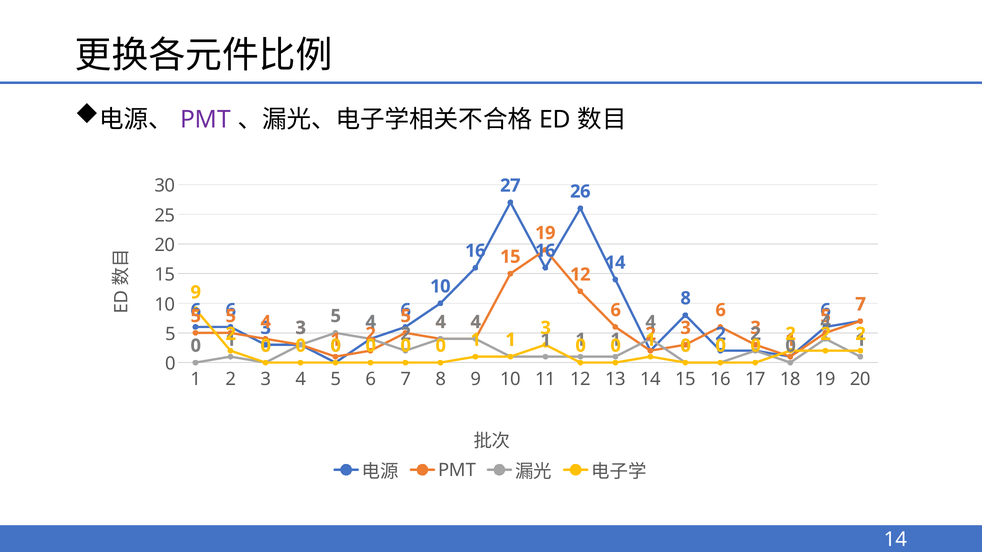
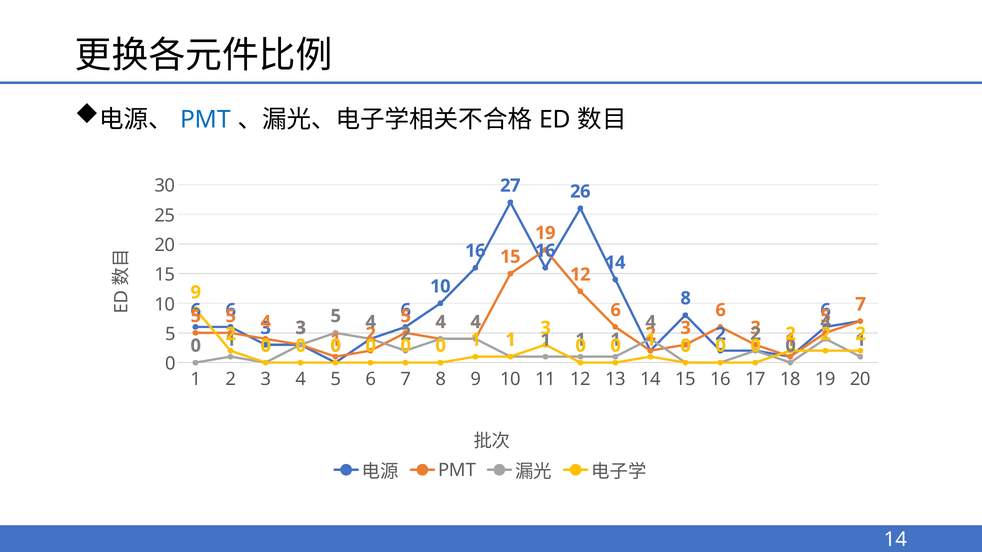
PMT colour: purple -> blue (206, 120)
